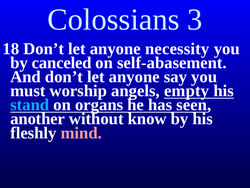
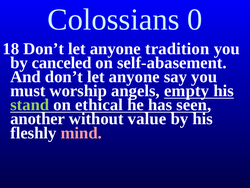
3: 3 -> 0 (195, 20)
necessity: necessity -> tradition (177, 49)
stand colour: light blue -> light green (30, 105)
organs: organs -> ethical (99, 105)
know: know -> value (147, 119)
